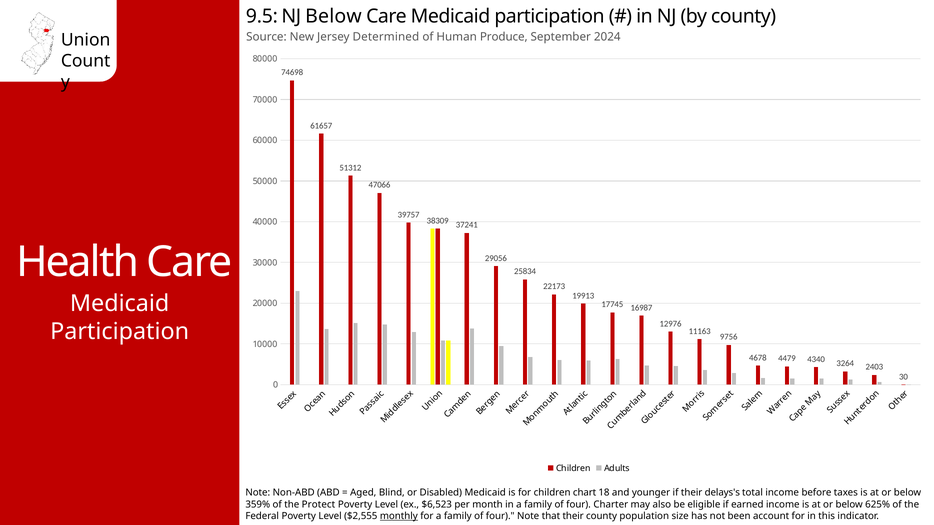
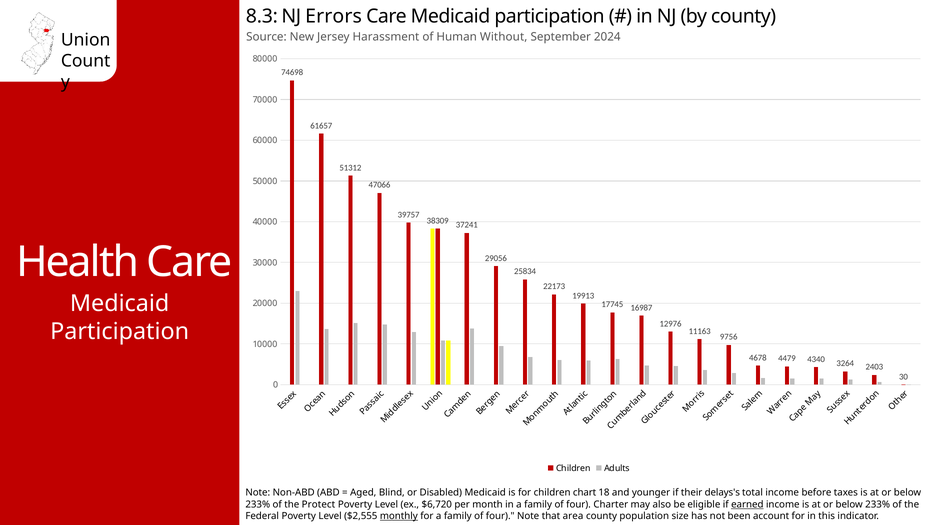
9.5: 9.5 -> 8.3 (262, 16)
NJ Below: Below -> Errors (334, 16)
Determined: Determined -> Harassment (386, 37)
Produce: Produce -> Without (504, 37)
359%: 359% -> 233% (258, 505)
$6,523: $6,523 -> $6,720 (437, 505)
earned underline: none -> present (747, 505)
625%: 625% -> 233% (878, 505)
that their: their -> area (573, 517)
